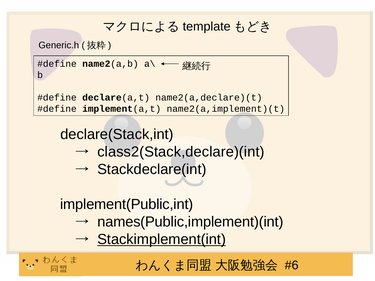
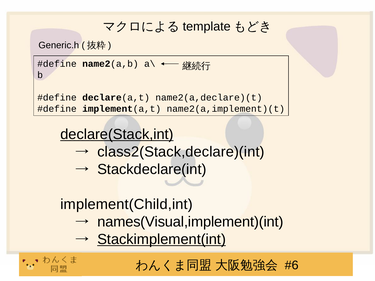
declare(Stack,int underline: none -> present (117, 135)
implement(Public,int: implement(Public,int -> implement(Child,int (127, 205)
names(Public,implement)(int: names(Public,implement)(int -> names(Visual,implement)(int (190, 222)
